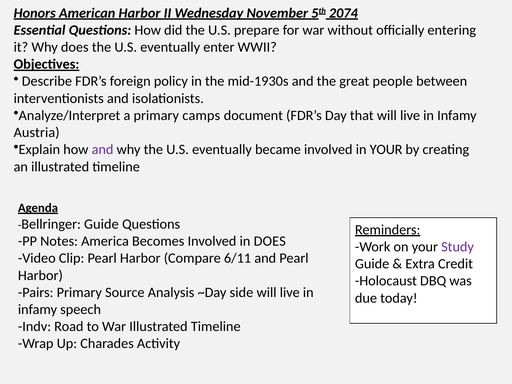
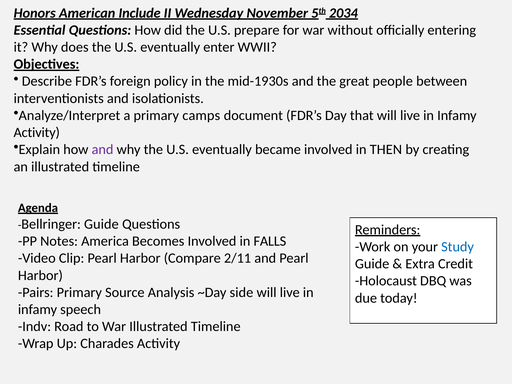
American Harbor: Harbor -> Include (140, 13)
2074: 2074 -> 2034 (343, 13)
Austria: Austria -> Activity (37, 132)
in YOUR: YOUR -> THEN (386, 150)
in DOES: DOES -> FALLS (270, 241)
Study colour: purple -> blue (458, 247)
6/11: 6/11 -> 2/11 (238, 258)
